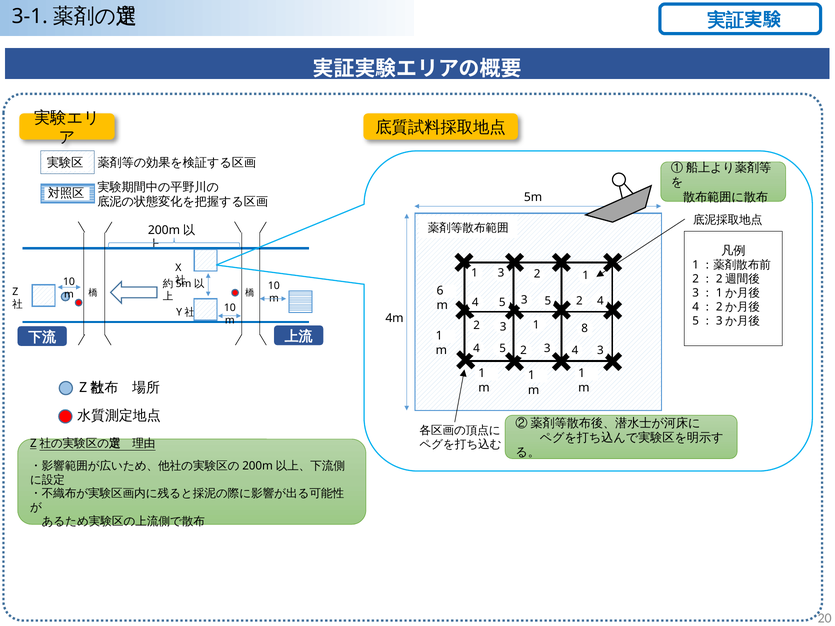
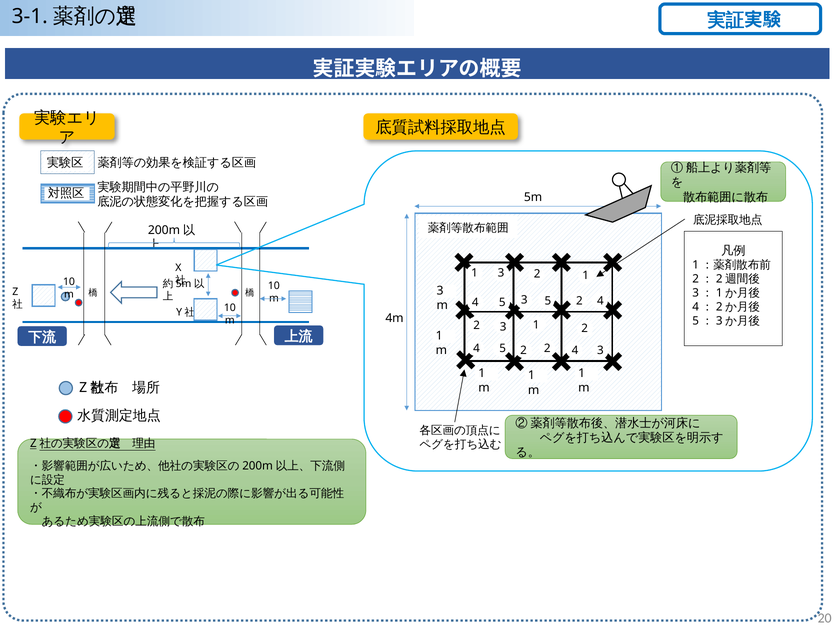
6: 6 -> 3 (440, 291)
3 8: 8 -> 2 (585, 328)
3: 3 -> 2 (547, 349)
